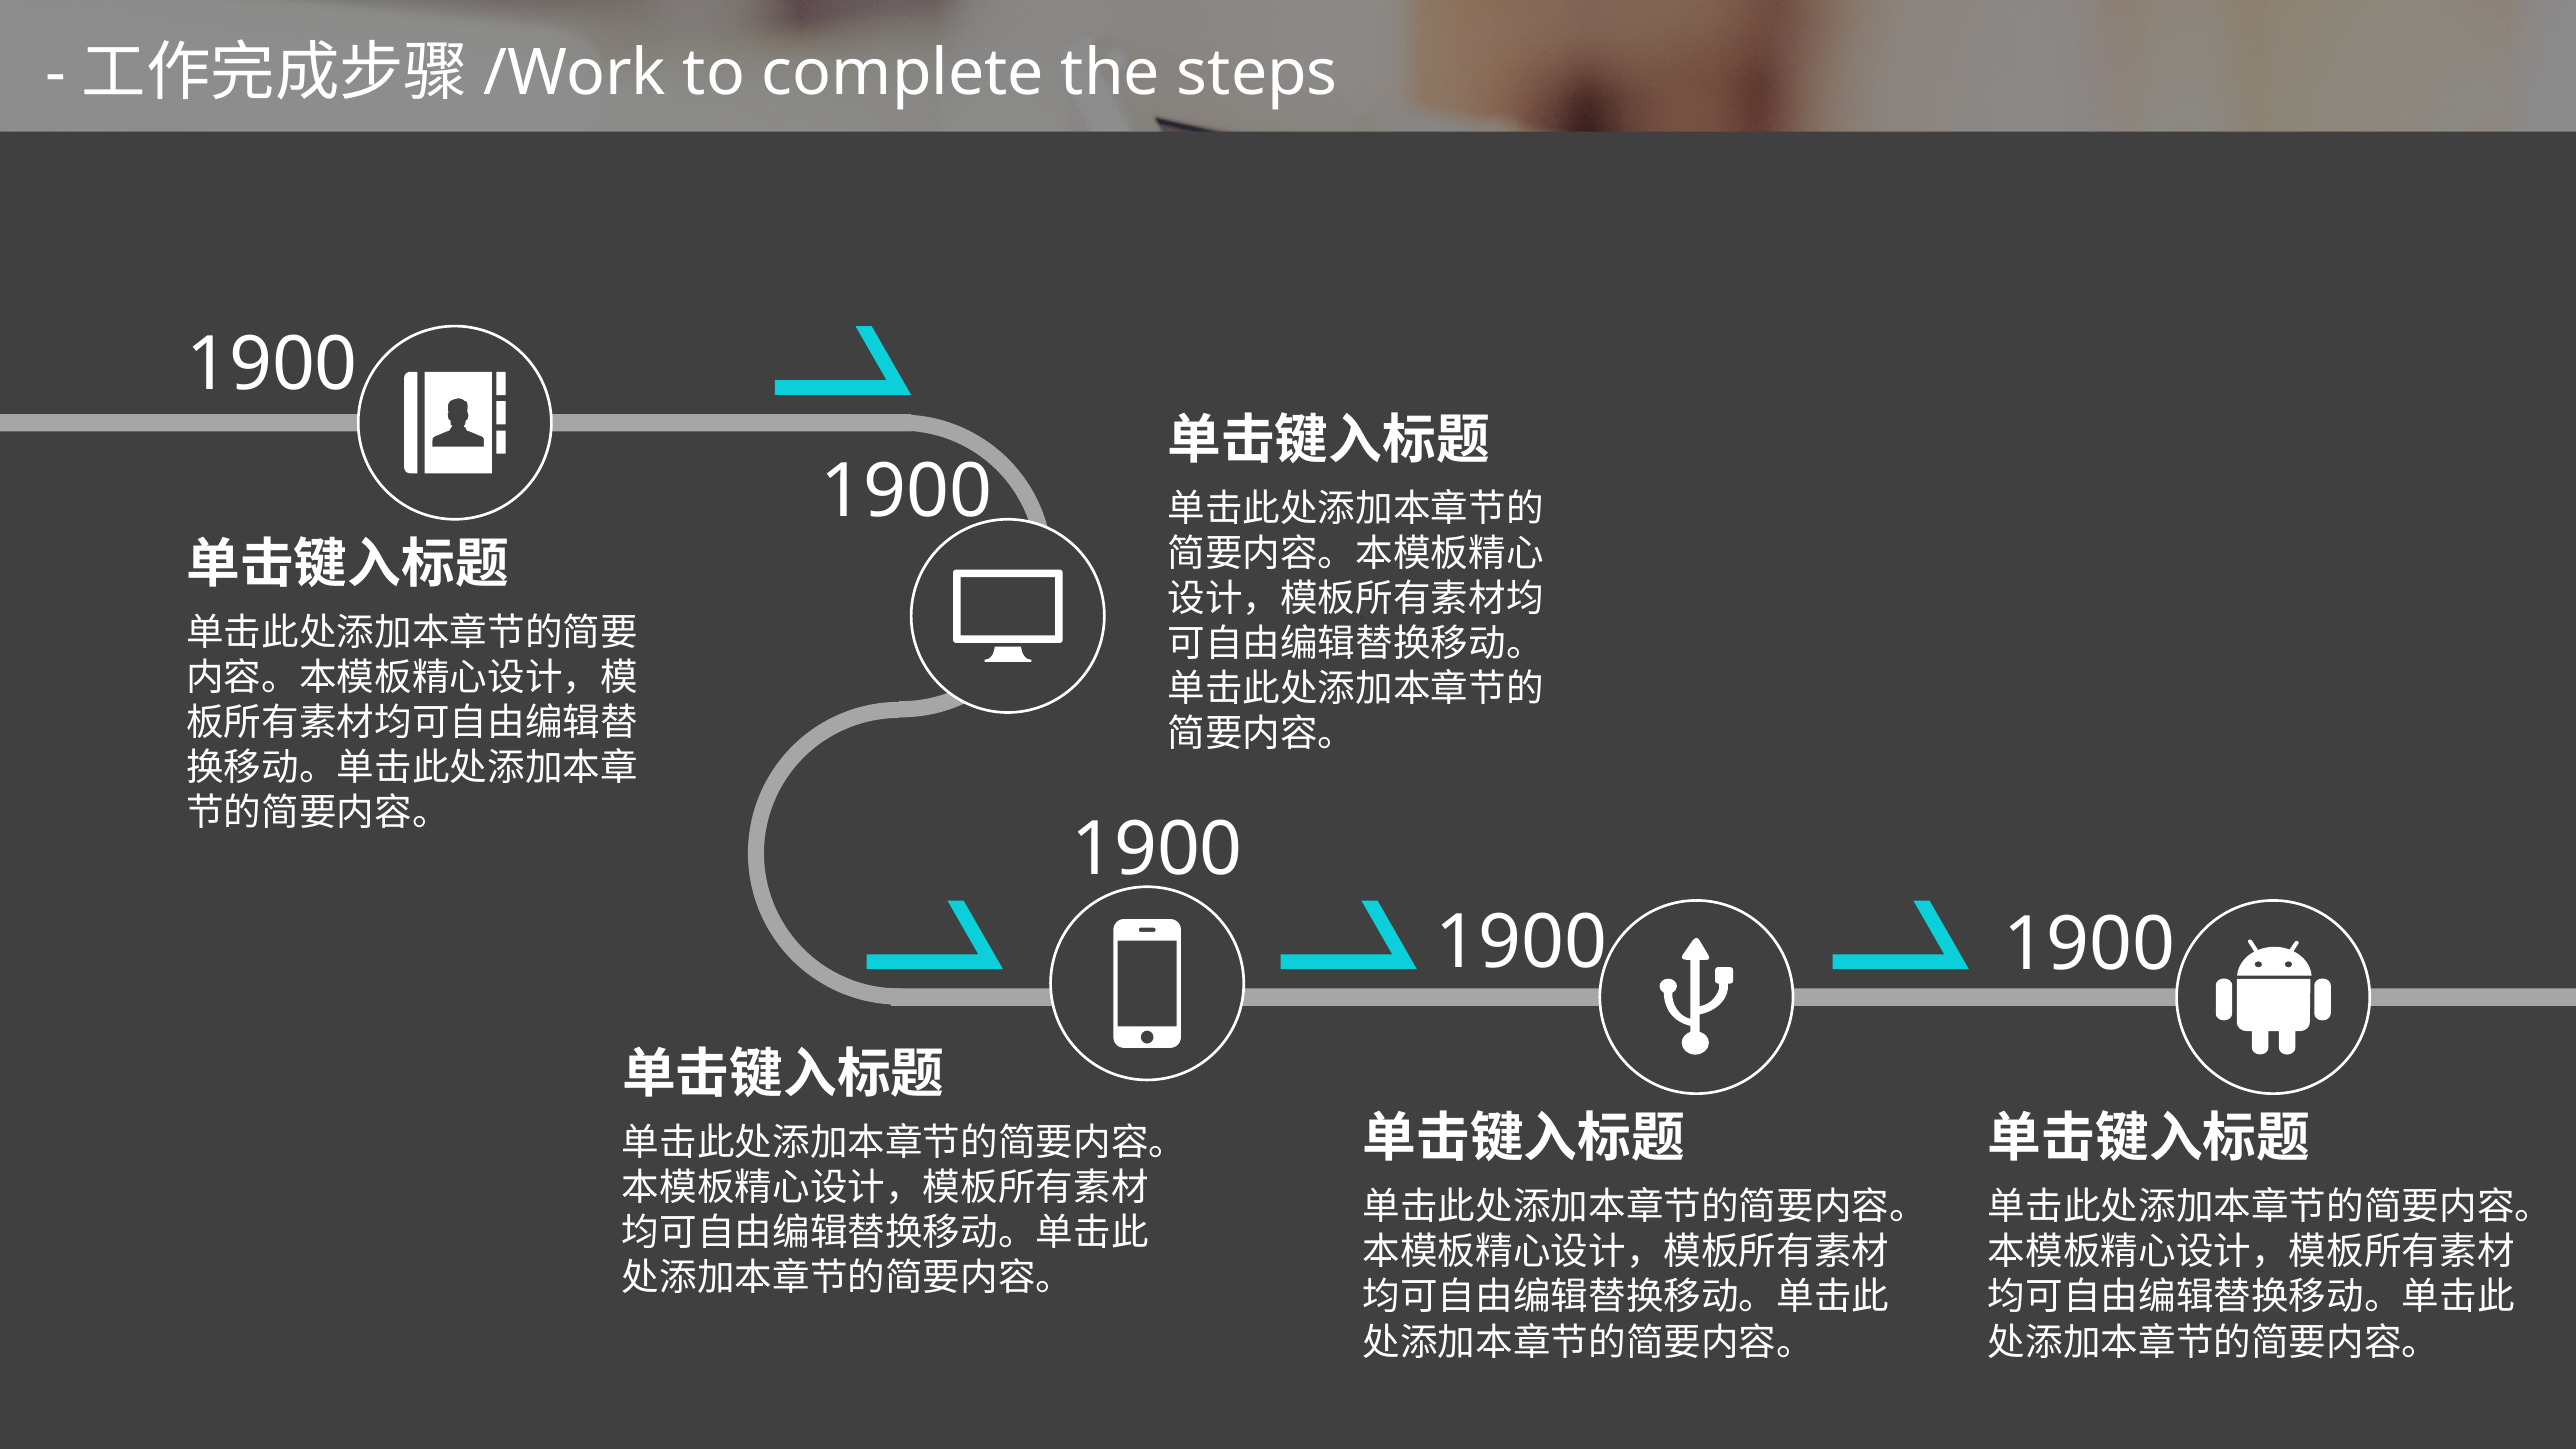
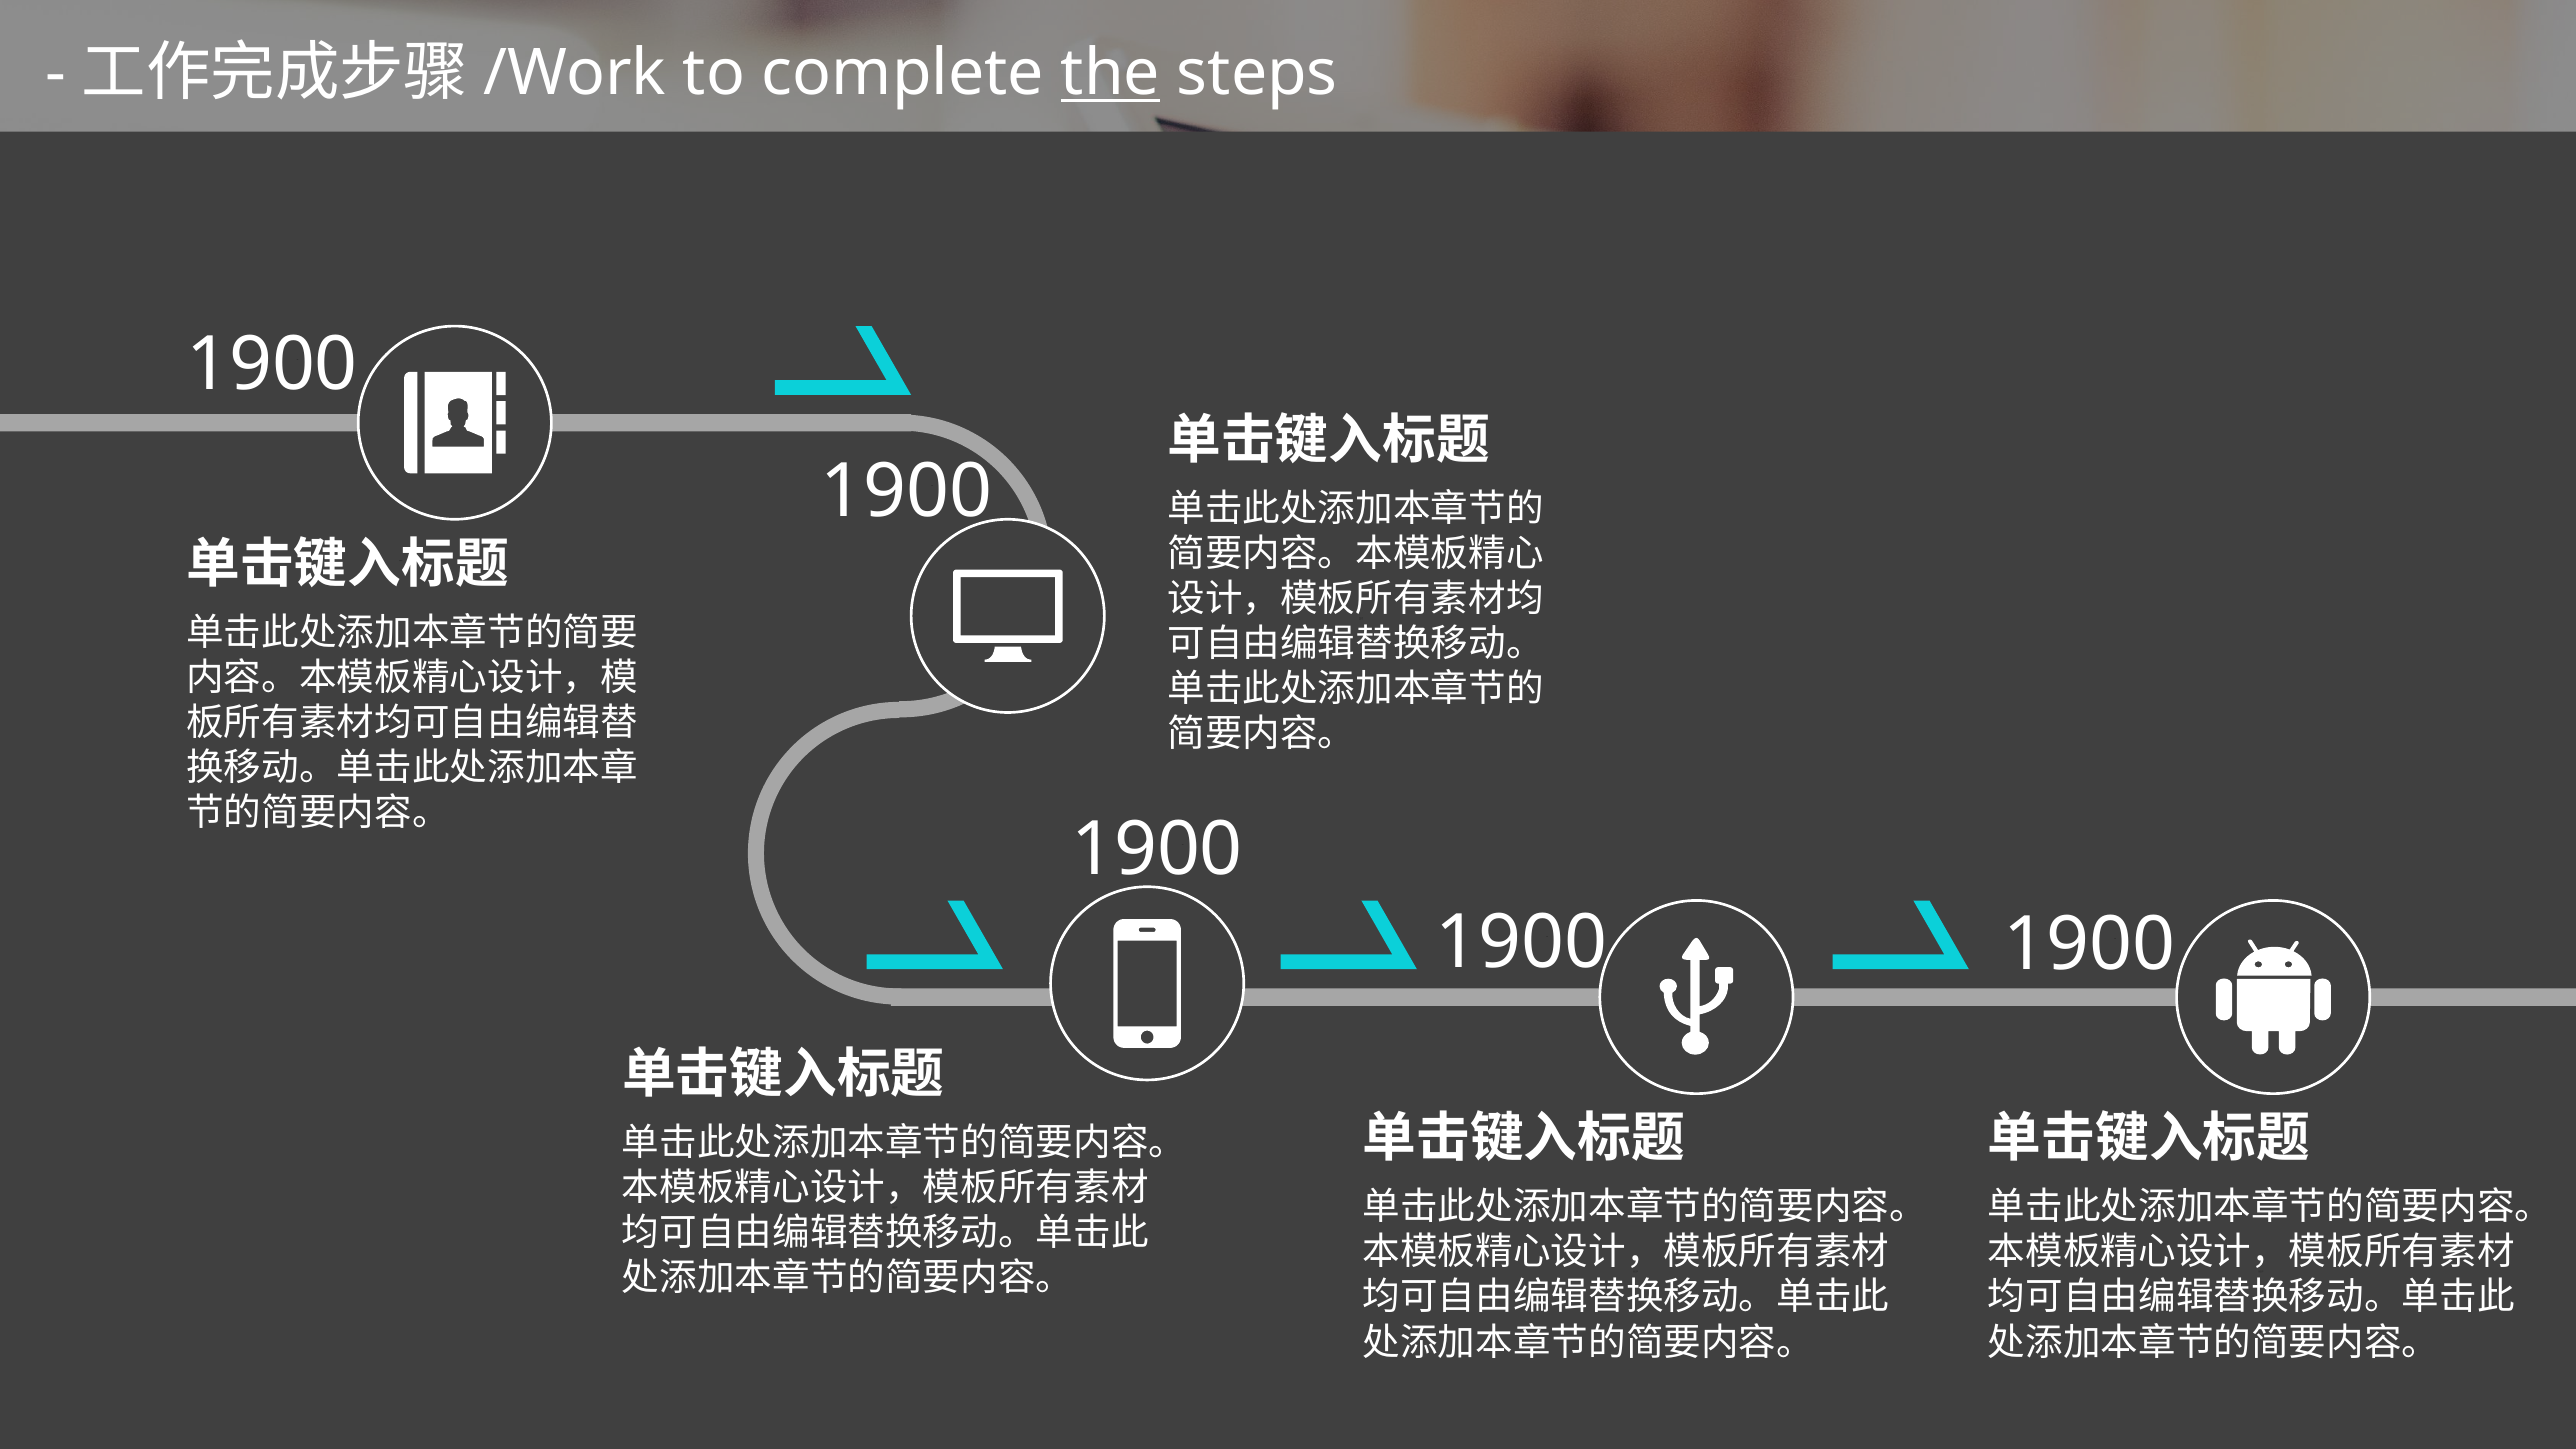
the underline: none -> present (1110, 73)
